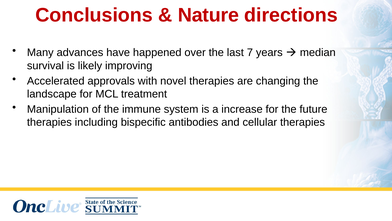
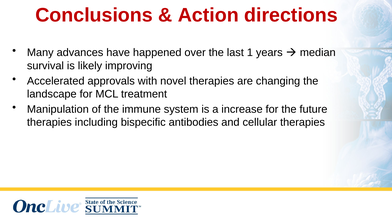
Nature: Nature -> Action (208, 15)
7: 7 -> 1 (250, 53)
